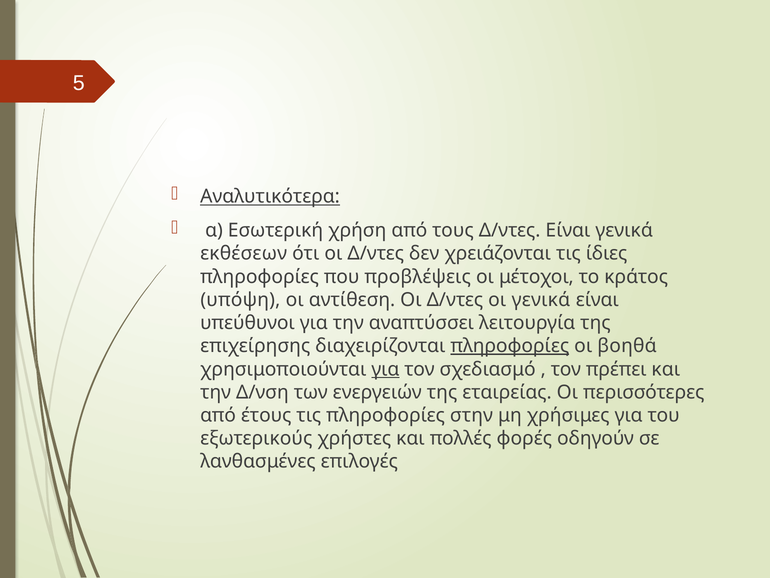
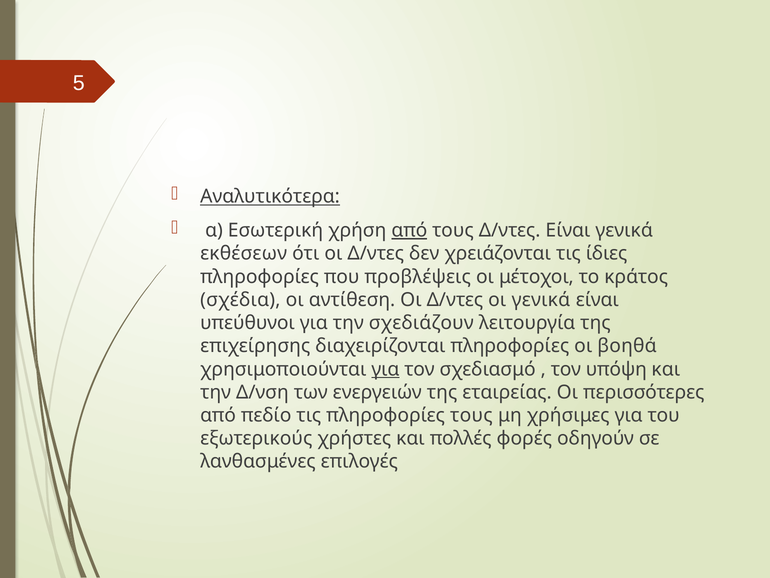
από underline: none -> present (409, 230)
υπόψη: υπόψη -> σχέδια (240, 300)
αναπτύσσει: αναπτύσσει -> σχεδιάζουν (421, 323)
πληροφορίες underline: present -> none (510, 346)
πρέπει: πρέπει -> υπόψη (616, 369)
έτους: έτους -> πεδίο (266, 415)
πληροφορίες στην: στην -> τους (471, 415)
